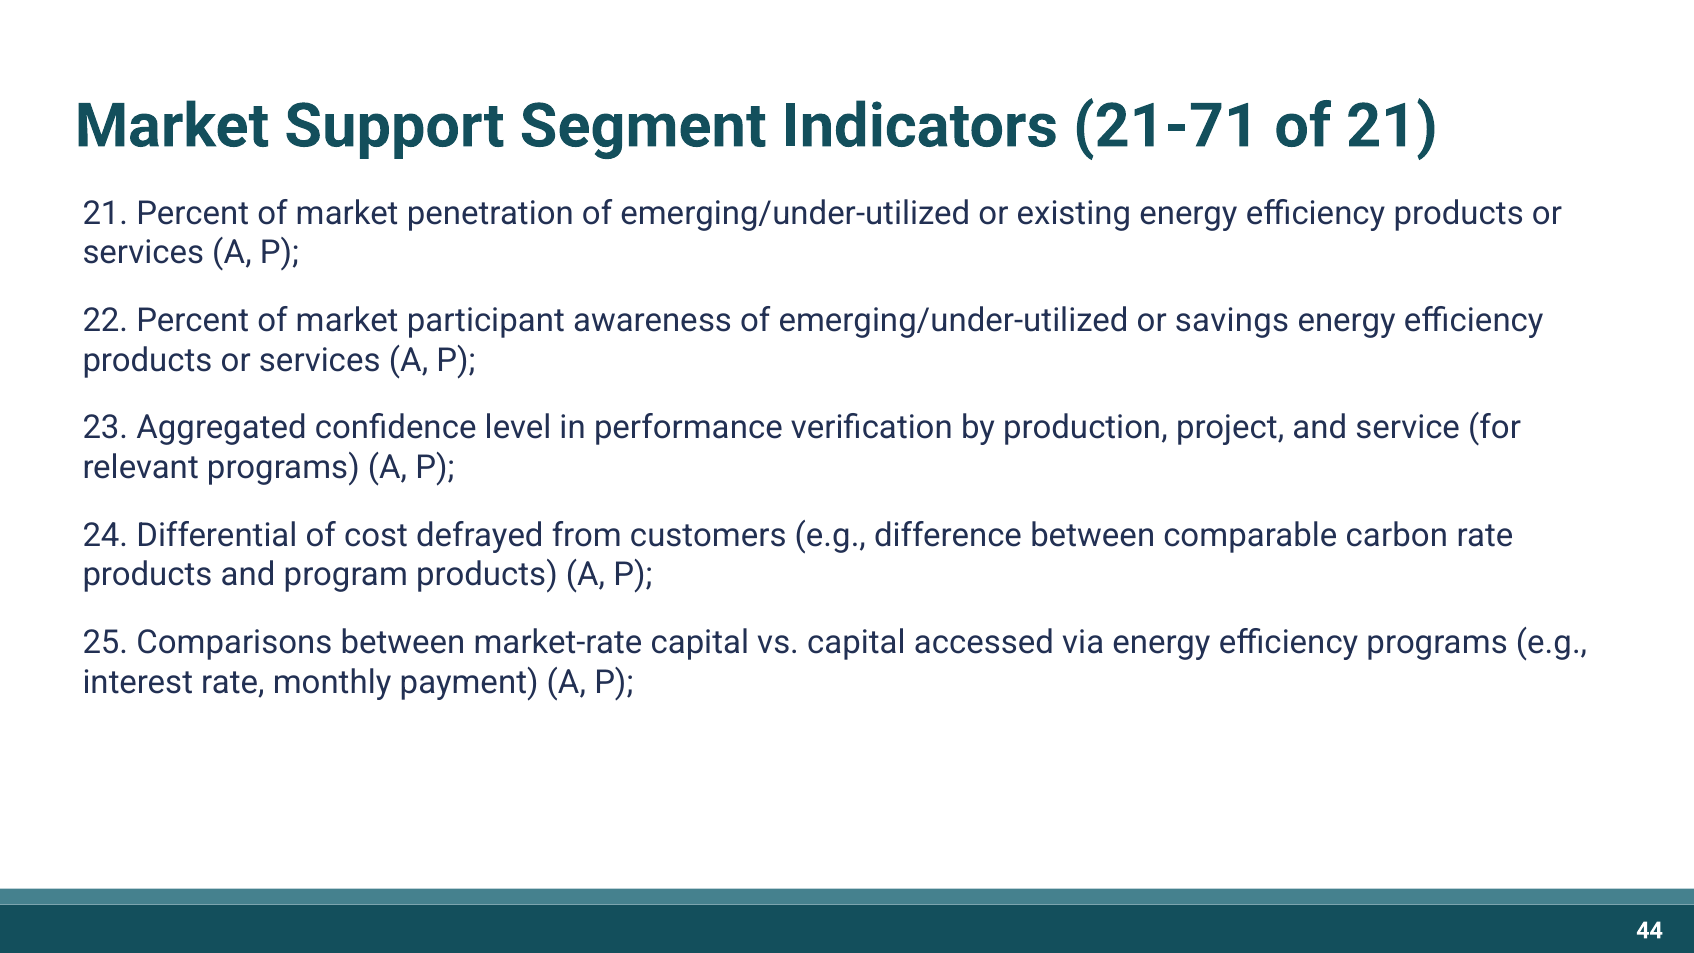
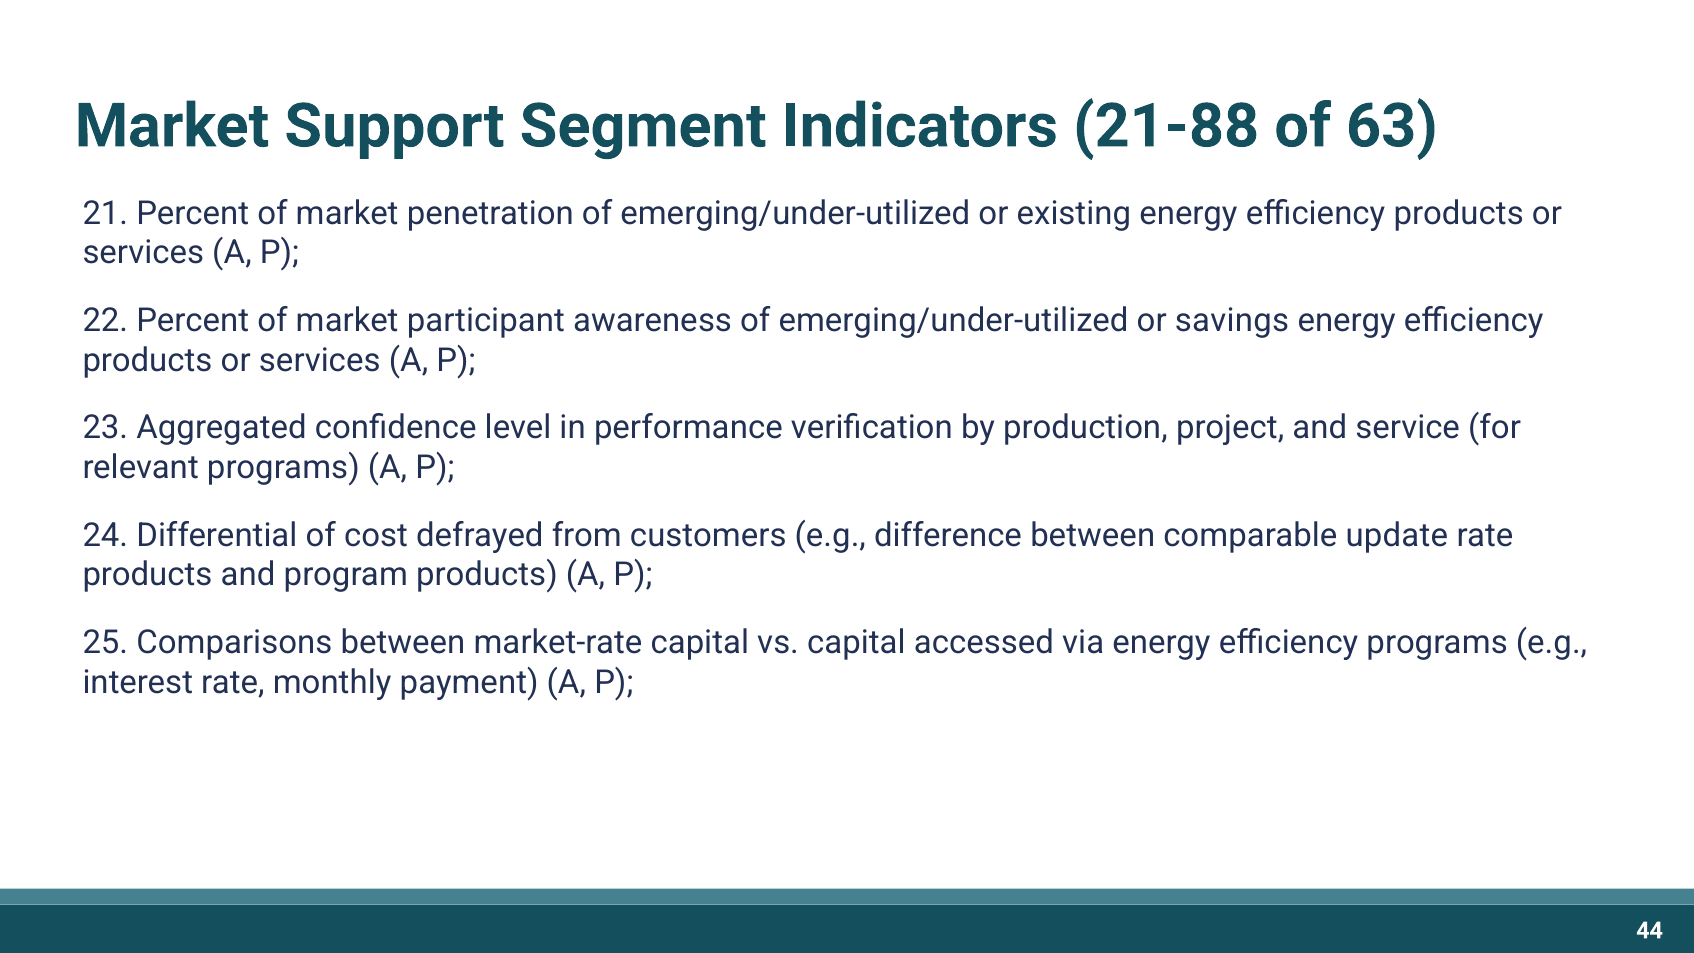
21-71: 21-71 -> 21-88 (1166, 126)
of 21: 21 -> 63 (1392, 126)
carbon: carbon -> update (1397, 535)
